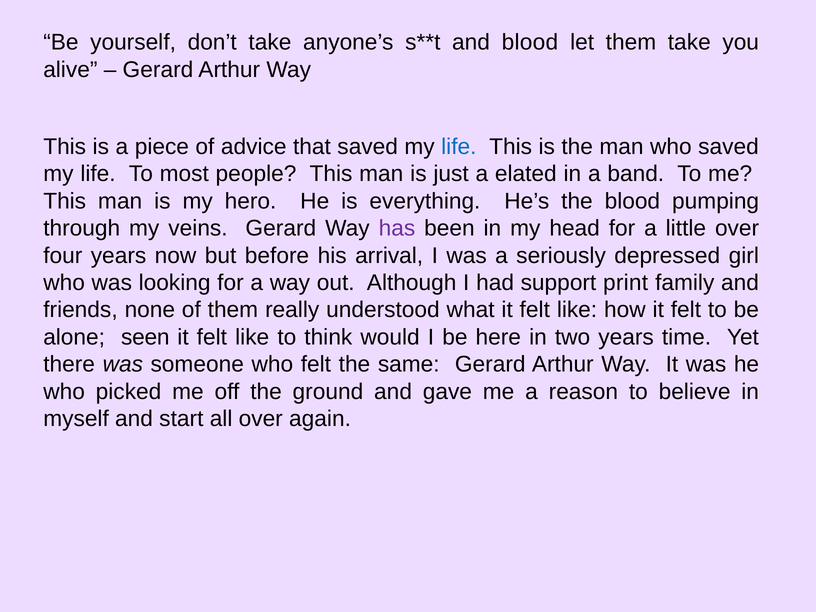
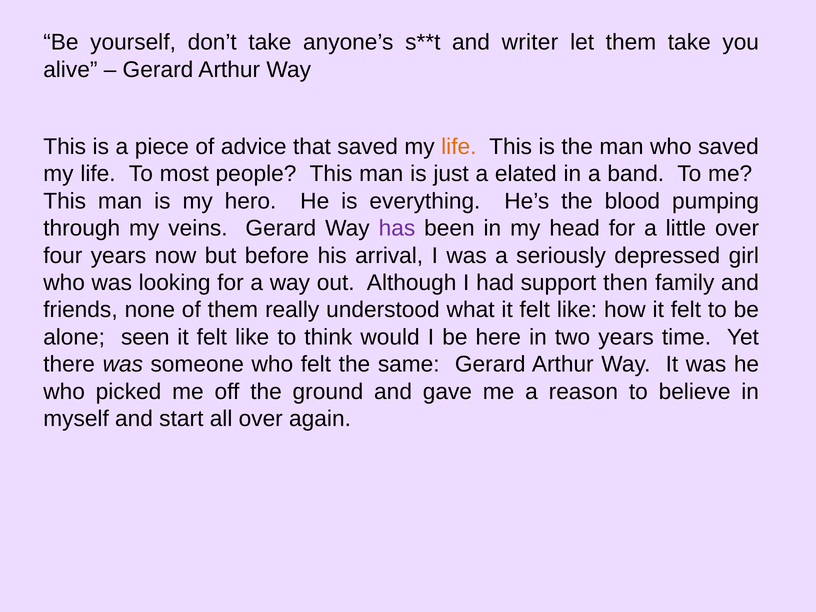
and blood: blood -> writer (530, 42)
life colour: blue -> orange (459, 147)
print: print -> then (626, 283)
